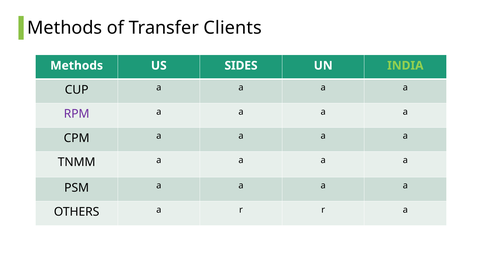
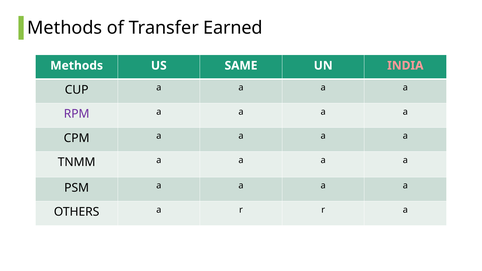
Clients: Clients -> Earned (233, 28)
SIDES: SIDES -> SAME (241, 66)
INDIA colour: light green -> pink (405, 66)
